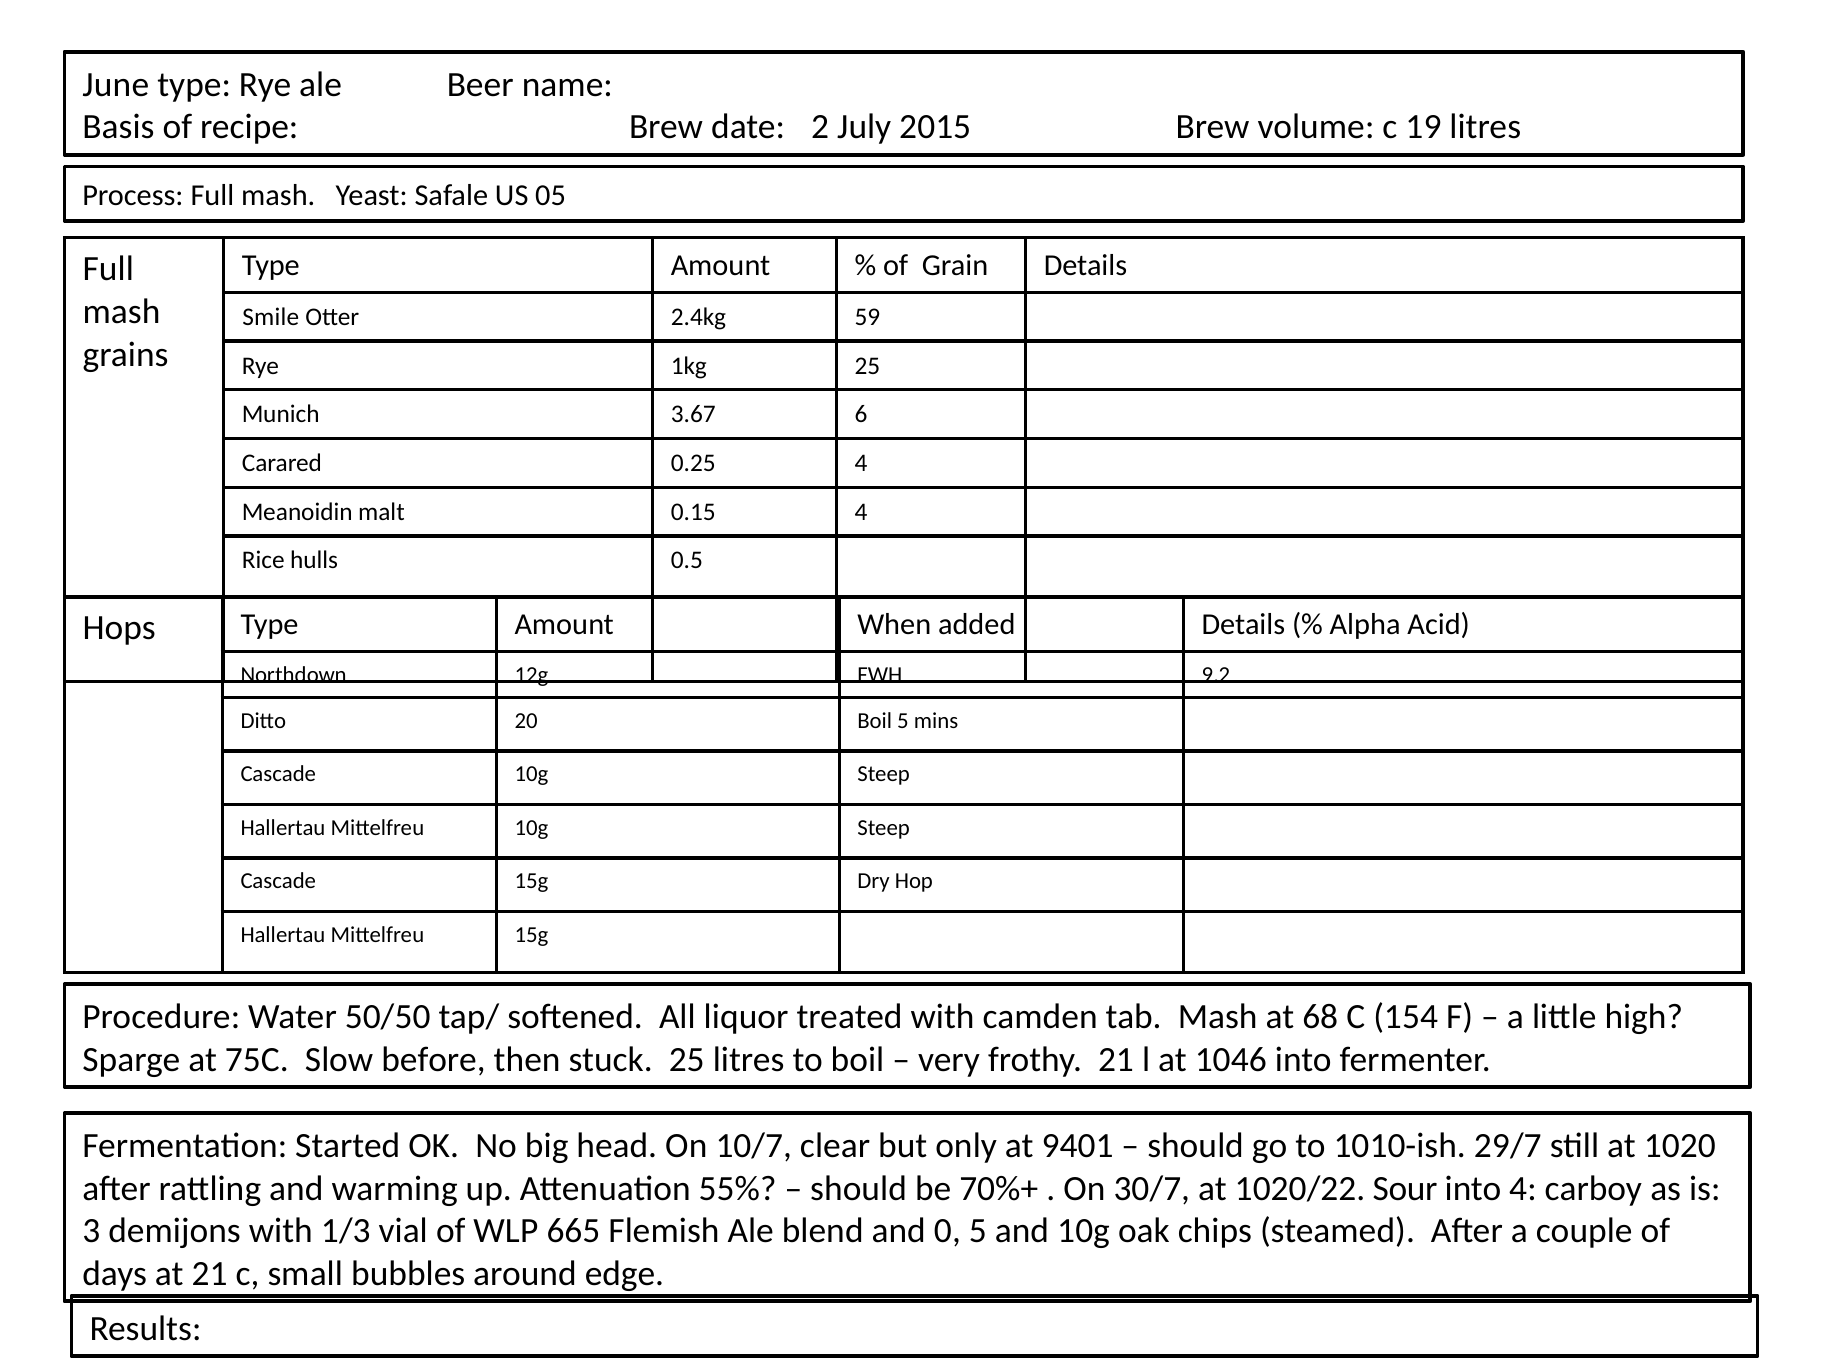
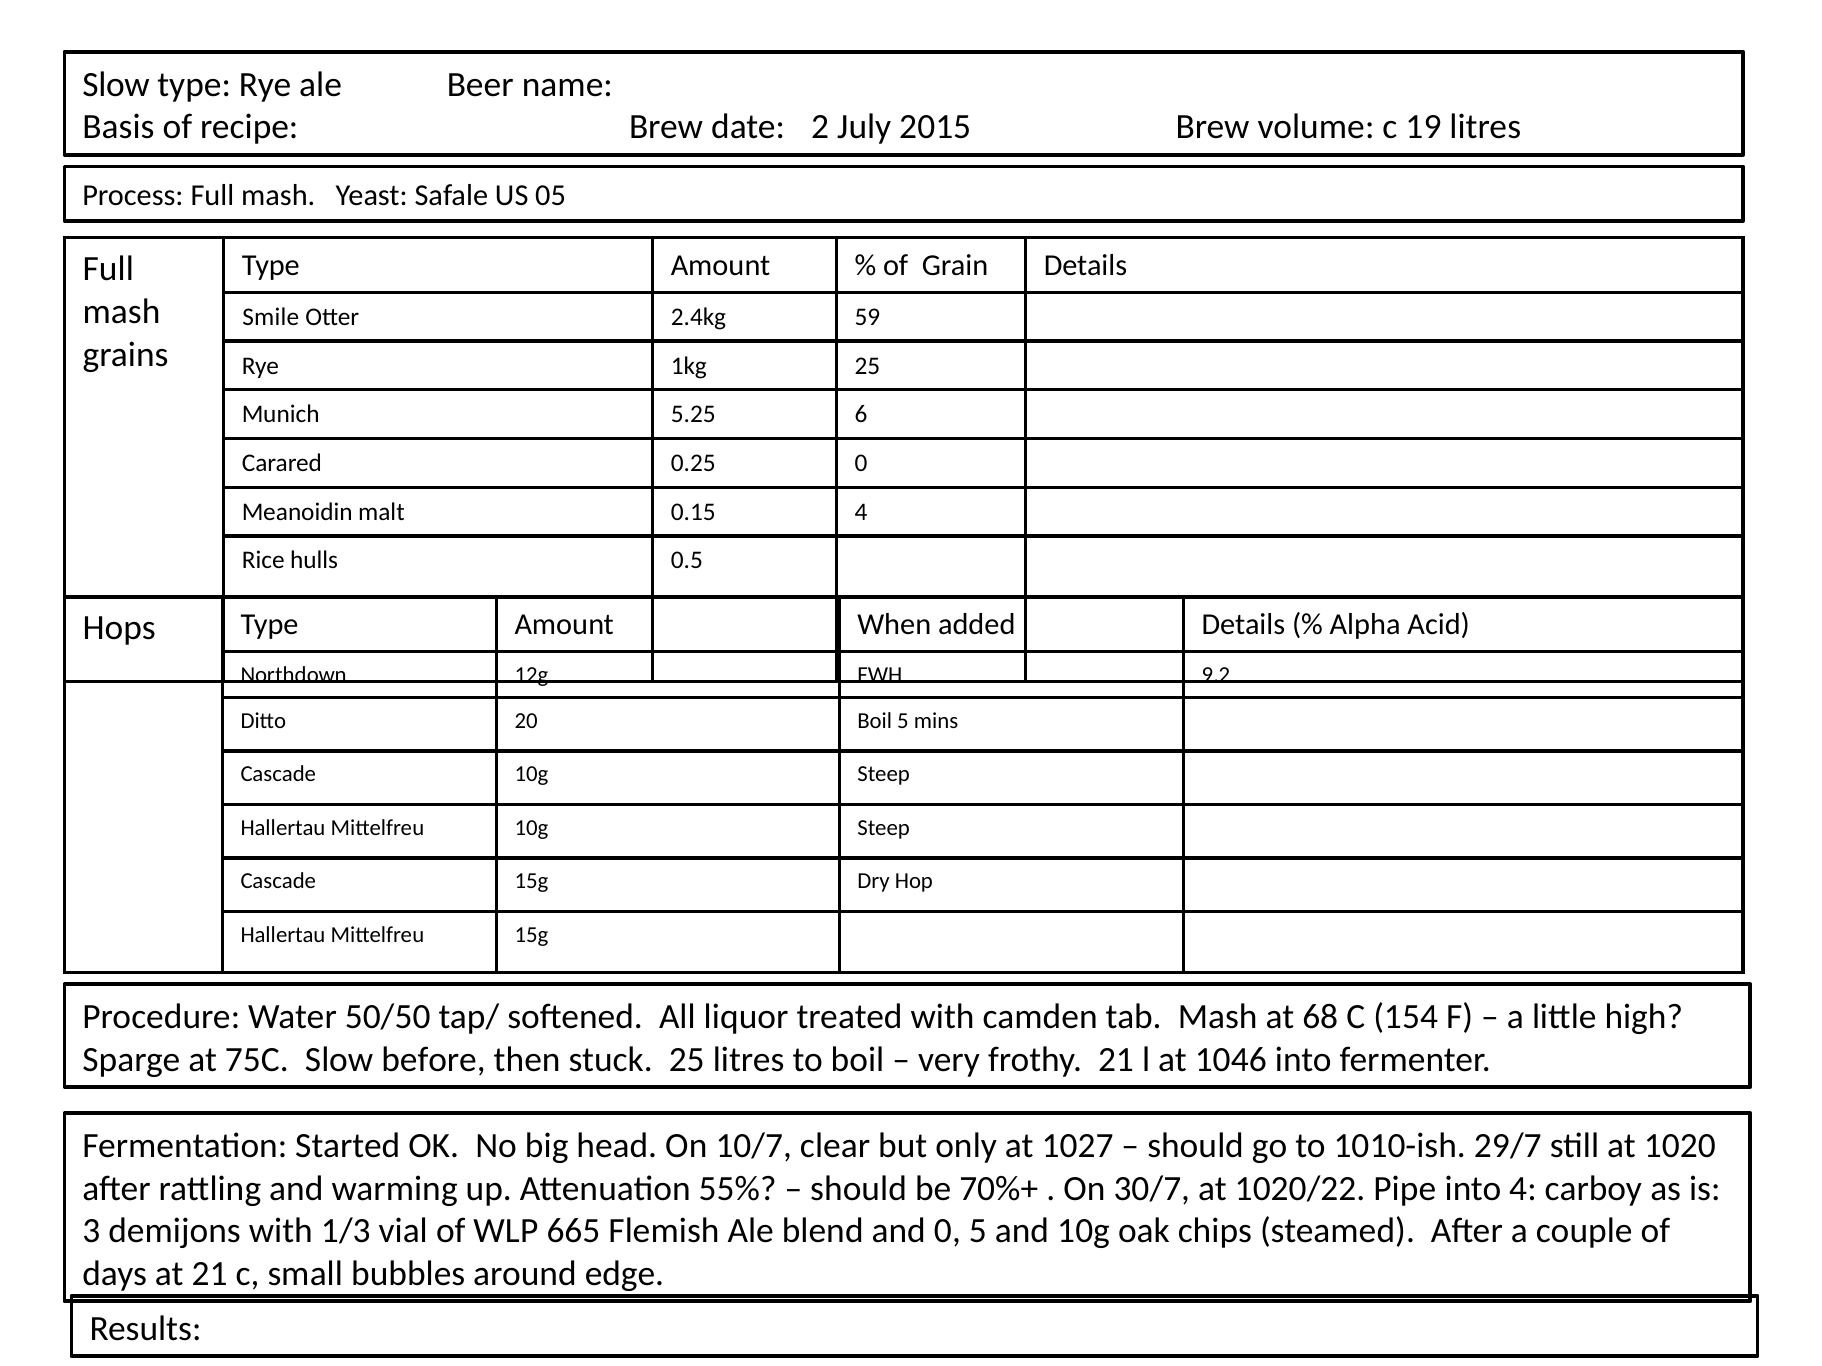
June: June -> Slow (116, 85)
3.67: 3.67 -> 5.25 (693, 415)
0.25 4: 4 -> 0 (861, 463)
9401: 9401 -> 1027 (1078, 1146)
Sour: Sour -> Pipe (1405, 1189)
